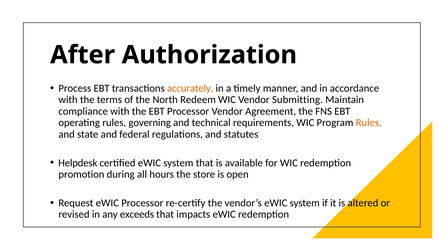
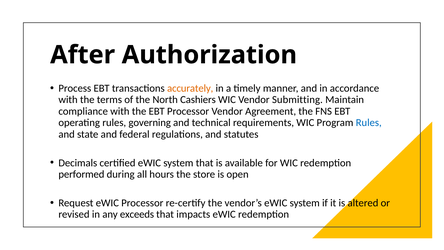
Redeem: Redeem -> Cashiers (198, 100)
Rules colour: orange -> blue (369, 123)
Helpdesk: Helpdesk -> Decimals (78, 163)
promotion: promotion -> performed (81, 174)
